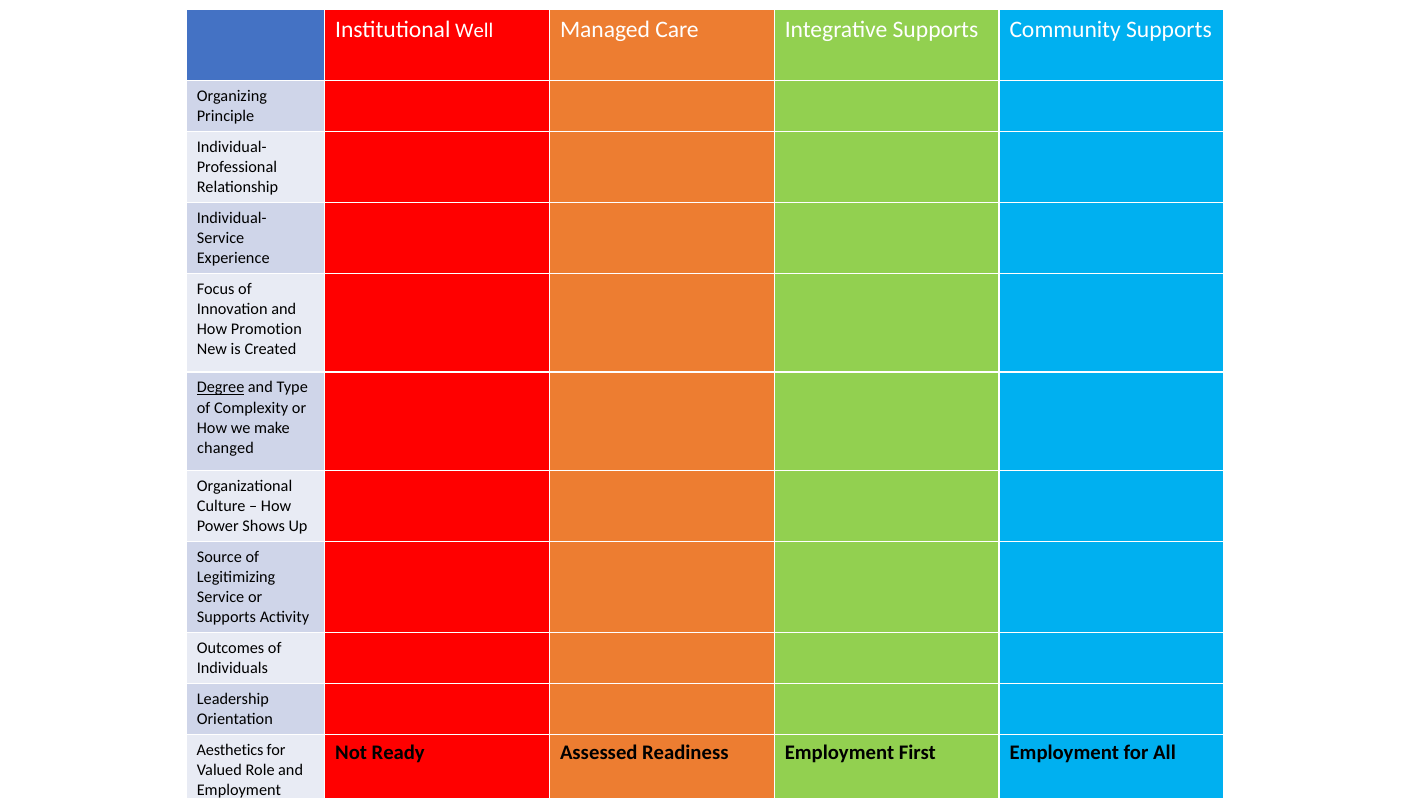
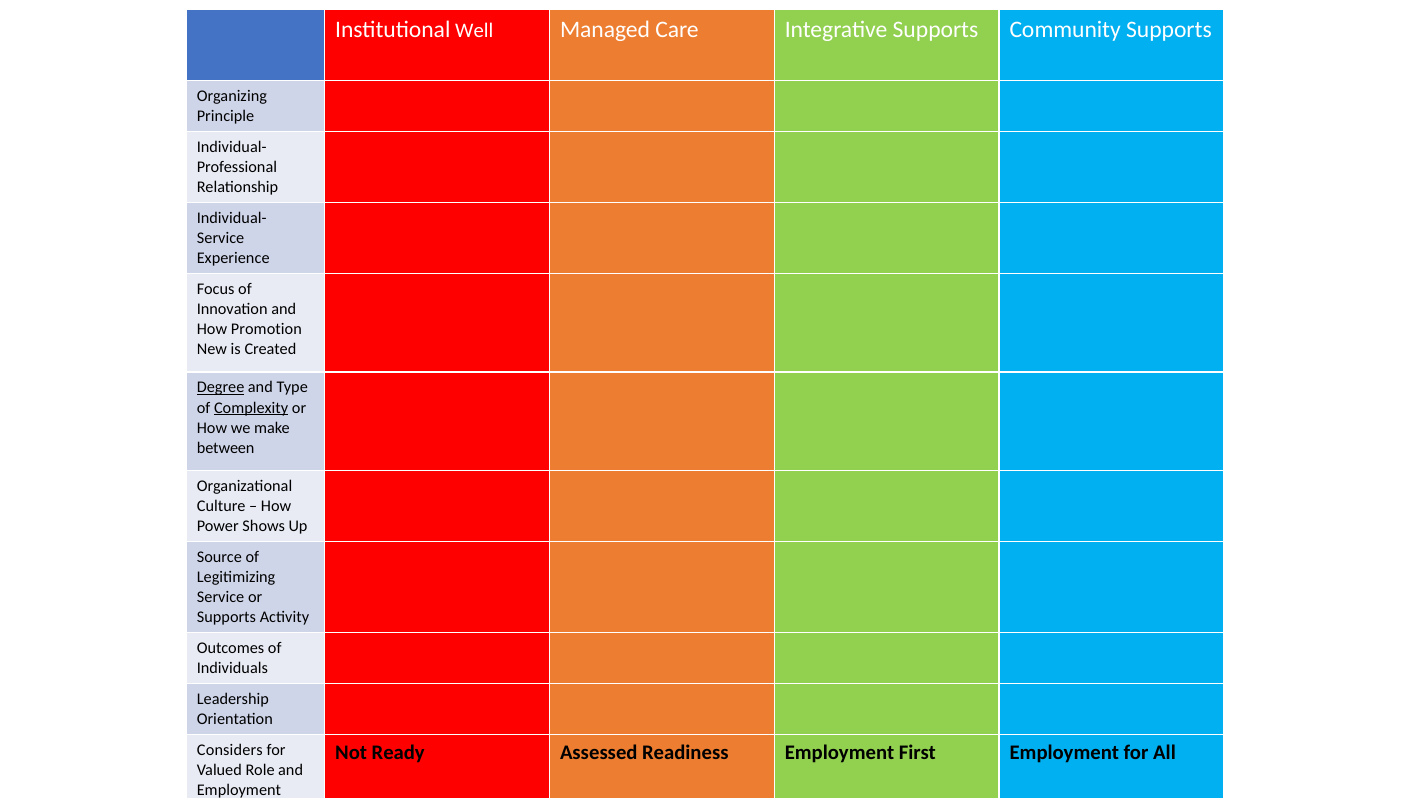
Complexity underline: none -> present (251, 408)
changed: changed -> between (226, 448)
Aesthetics: Aesthetics -> Considers (230, 750)
